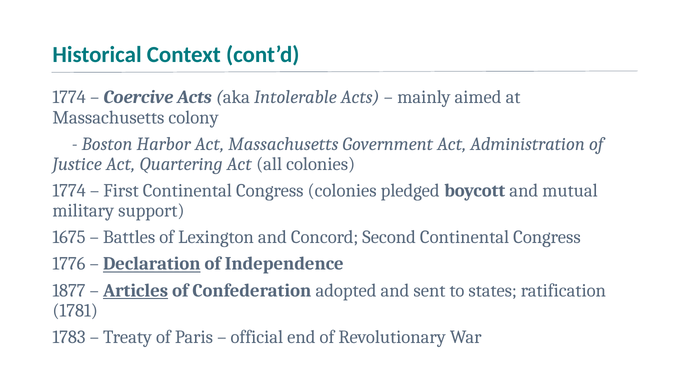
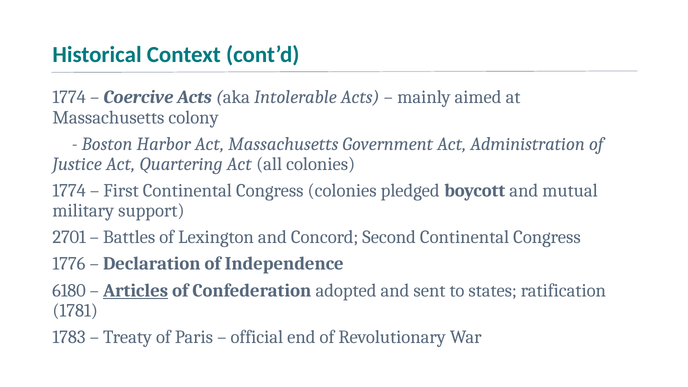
1675: 1675 -> 2701 (69, 237)
Declaration underline: present -> none (152, 264)
1877: 1877 -> 6180 (69, 290)
